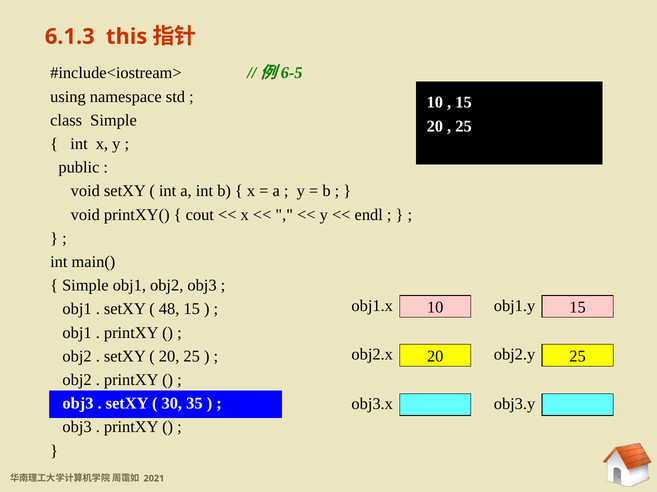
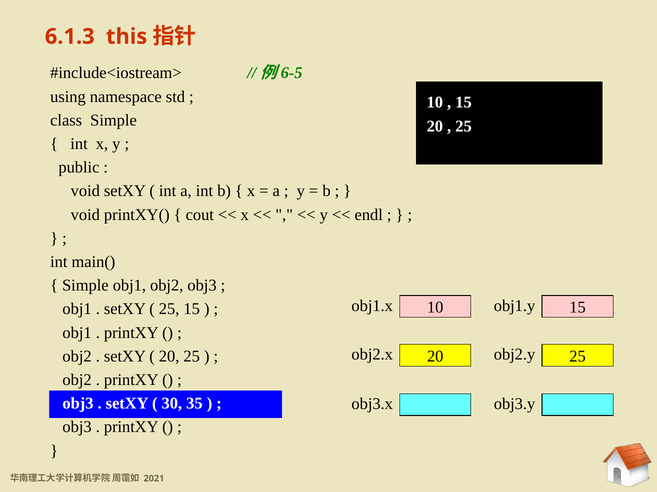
48: 48 -> 25 (169, 310)
